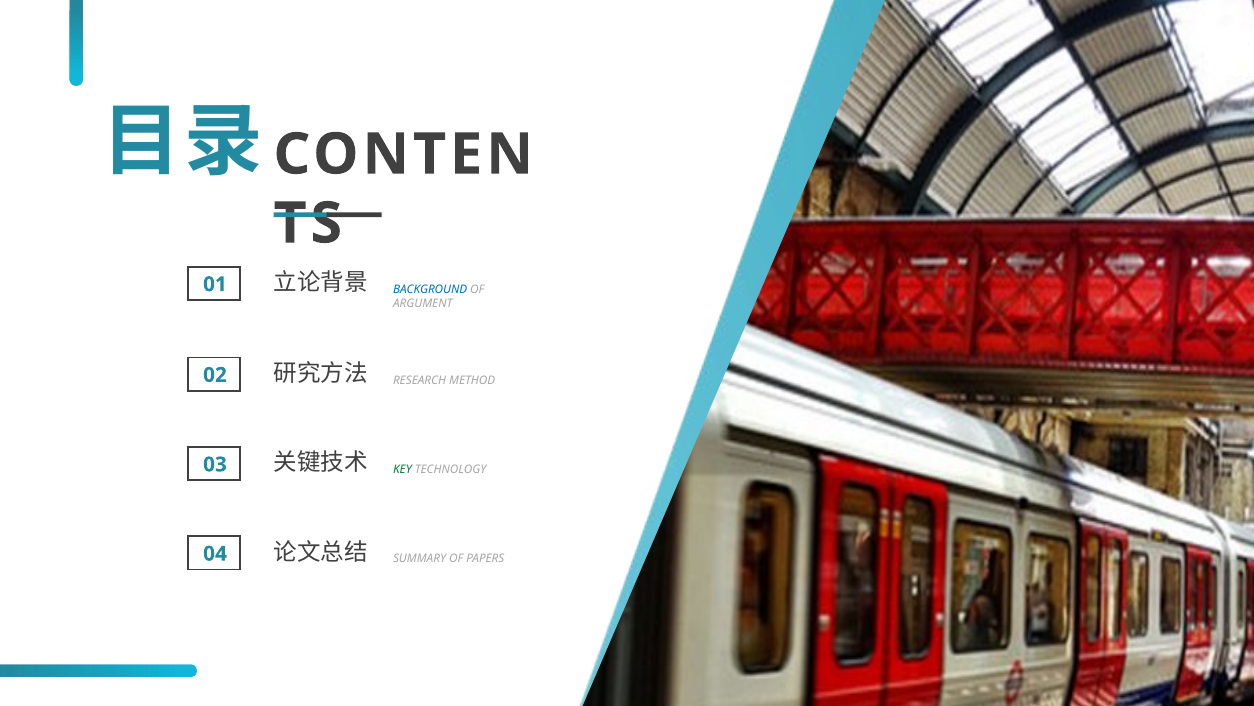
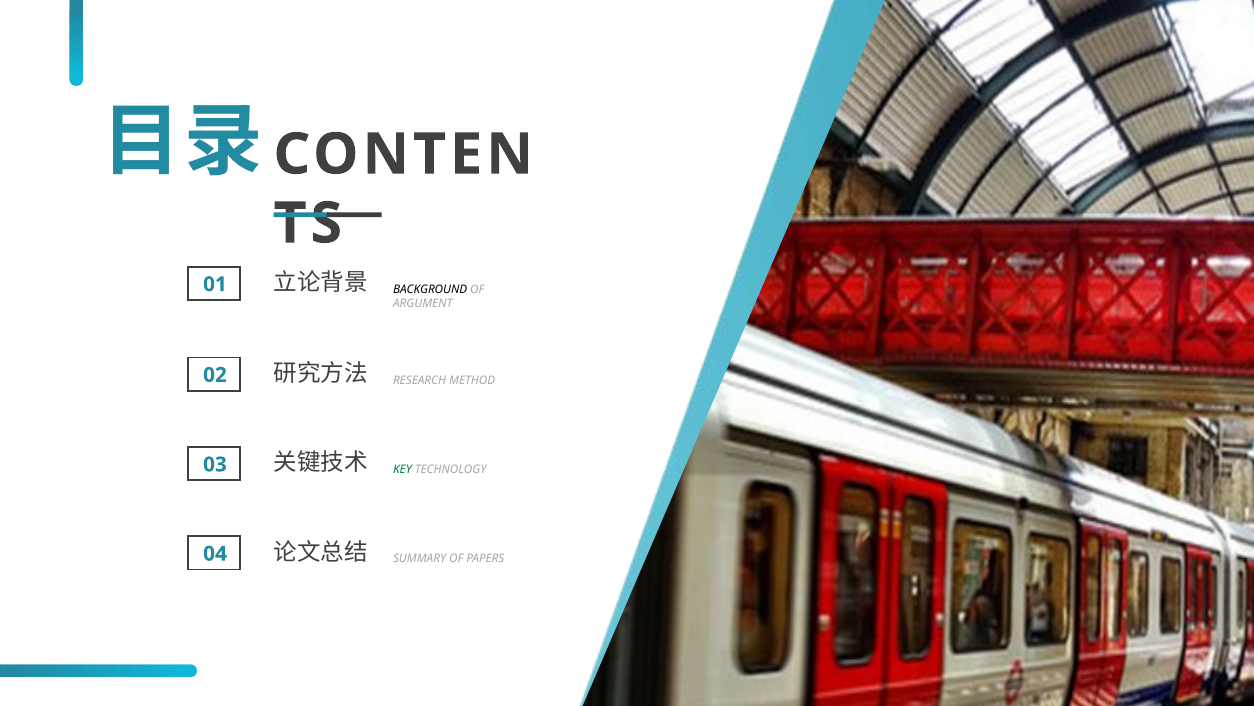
BACKGROUND colour: blue -> black (430, 289)
